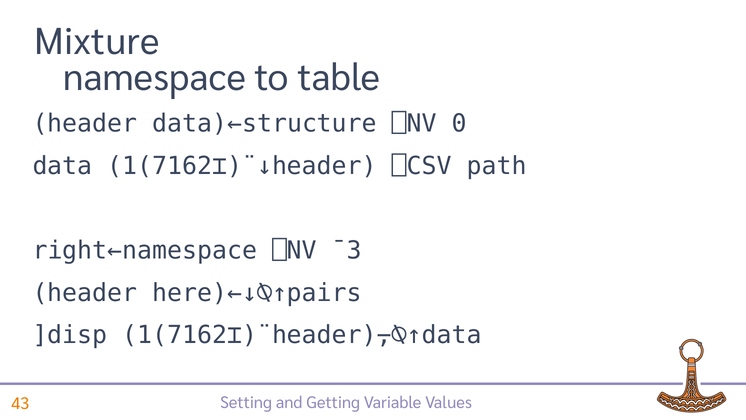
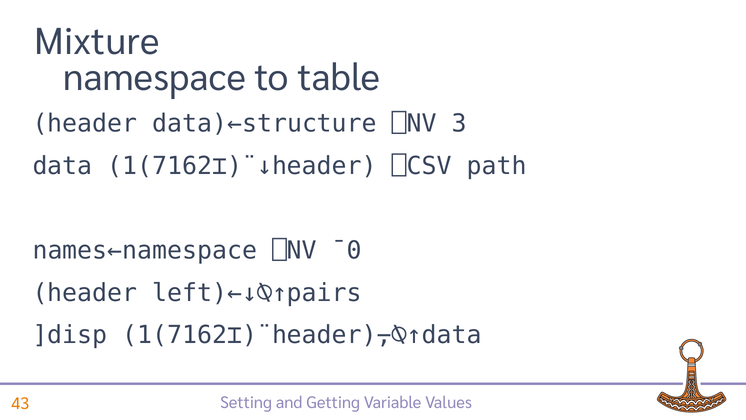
0: 0 -> 3 (459, 124)
right←namespace: right←namespace -> names←namespace (145, 250)
¯3: ¯3 -> ¯0 (347, 250)
here)←↓⍉↑pairs: here)←↓⍉↑pairs -> left)←↓⍉↑pairs (257, 293)
